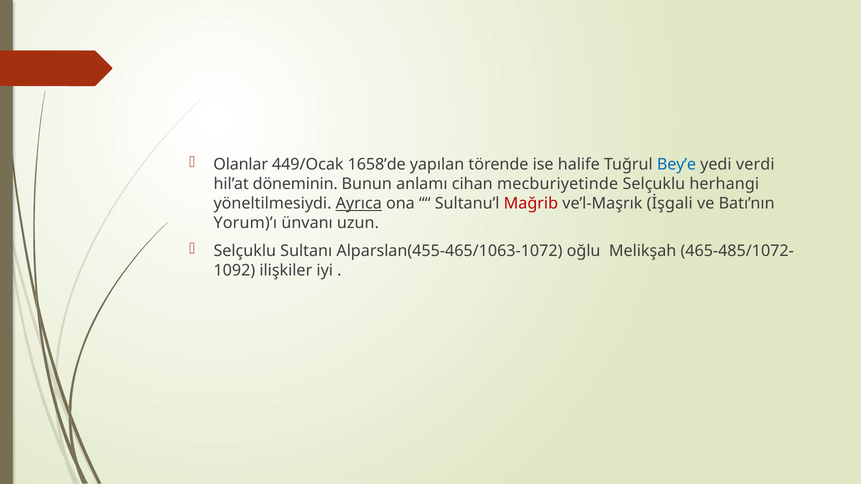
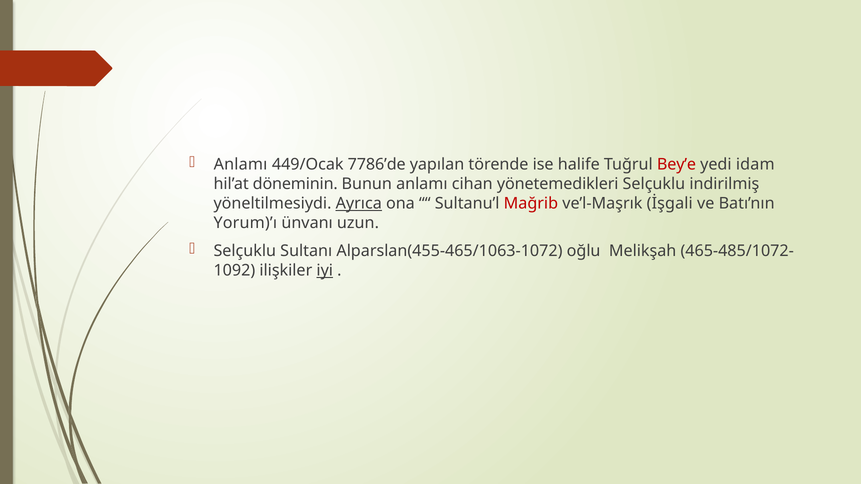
Olanlar: Olanlar -> Anlamı (241, 165)
1658’de: 1658’de -> 7786’de (377, 165)
Bey’e colour: blue -> red (677, 165)
verdi: verdi -> idam (755, 165)
mecburiyetinde: mecburiyetinde -> yönetemedikleri (558, 184)
herhangi: herhangi -> indirilmiş (724, 184)
iyi underline: none -> present (325, 271)
